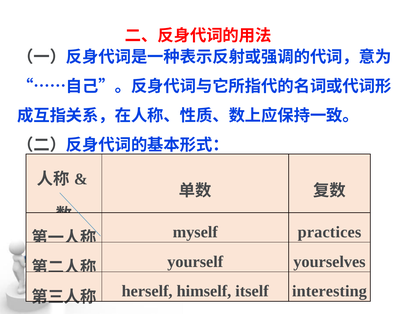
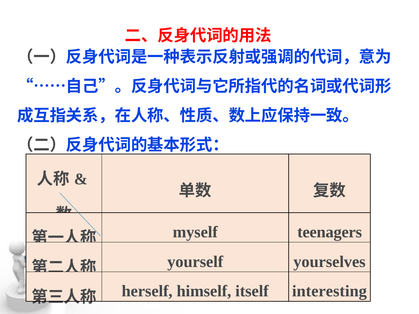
practices: practices -> teenagers (330, 232)
